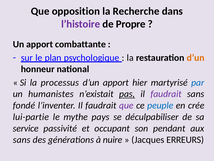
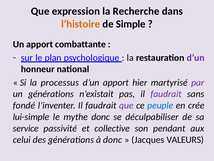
opposition: opposition -> expression (76, 11)
l’histoire colour: purple -> orange (81, 24)
Propre: Propre -> Simple (131, 24)
d’un colour: orange -> purple (196, 58)
par colour: blue -> purple (198, 82)
un humanistes: humanistes -> générations (51, 94)
pas underline: present -> none (127, 94)
lui-partie: lui-partie -> lui-simple (31, 117)
mythe pays: pays -> donc (101, 117)
occupant: occupant -> collective (112, 128)
sans: sans -> celui (22, 139)
à nuire: nuire -> donc (113, 139)
ERREURS: ERREURS -> VALEURS (185, 139)
